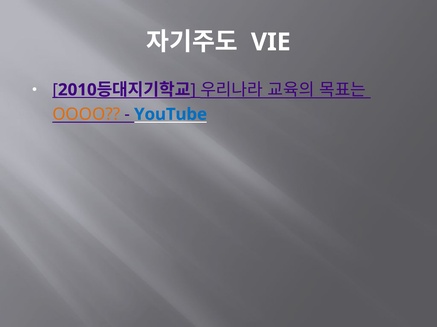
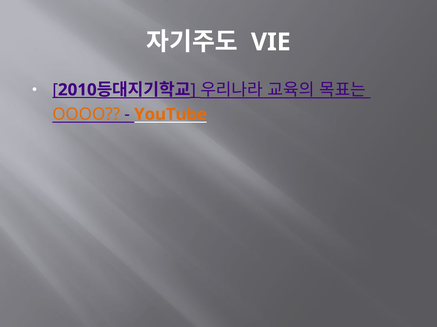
YouTube colour: blue -> orange (171, 115)
